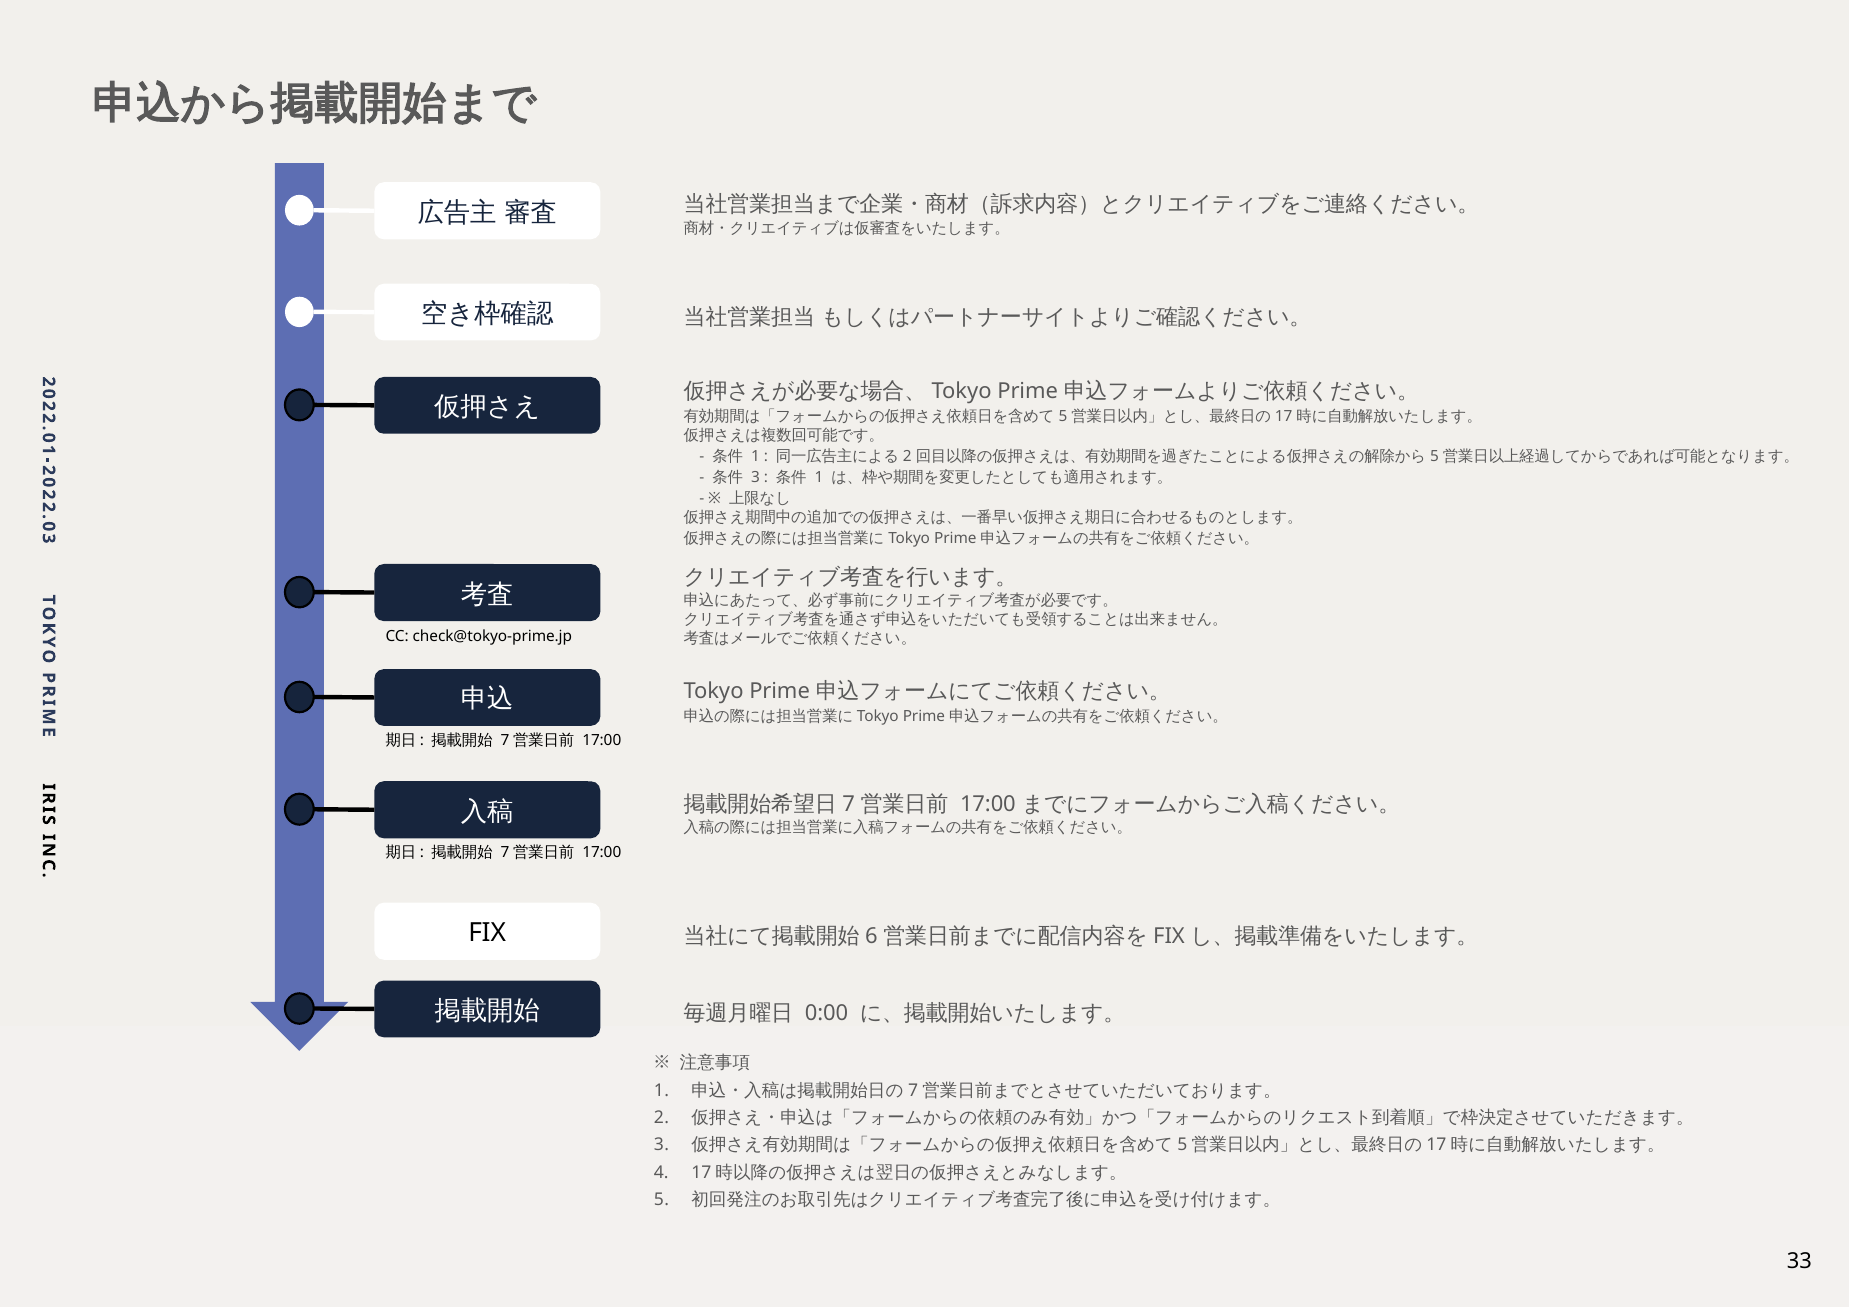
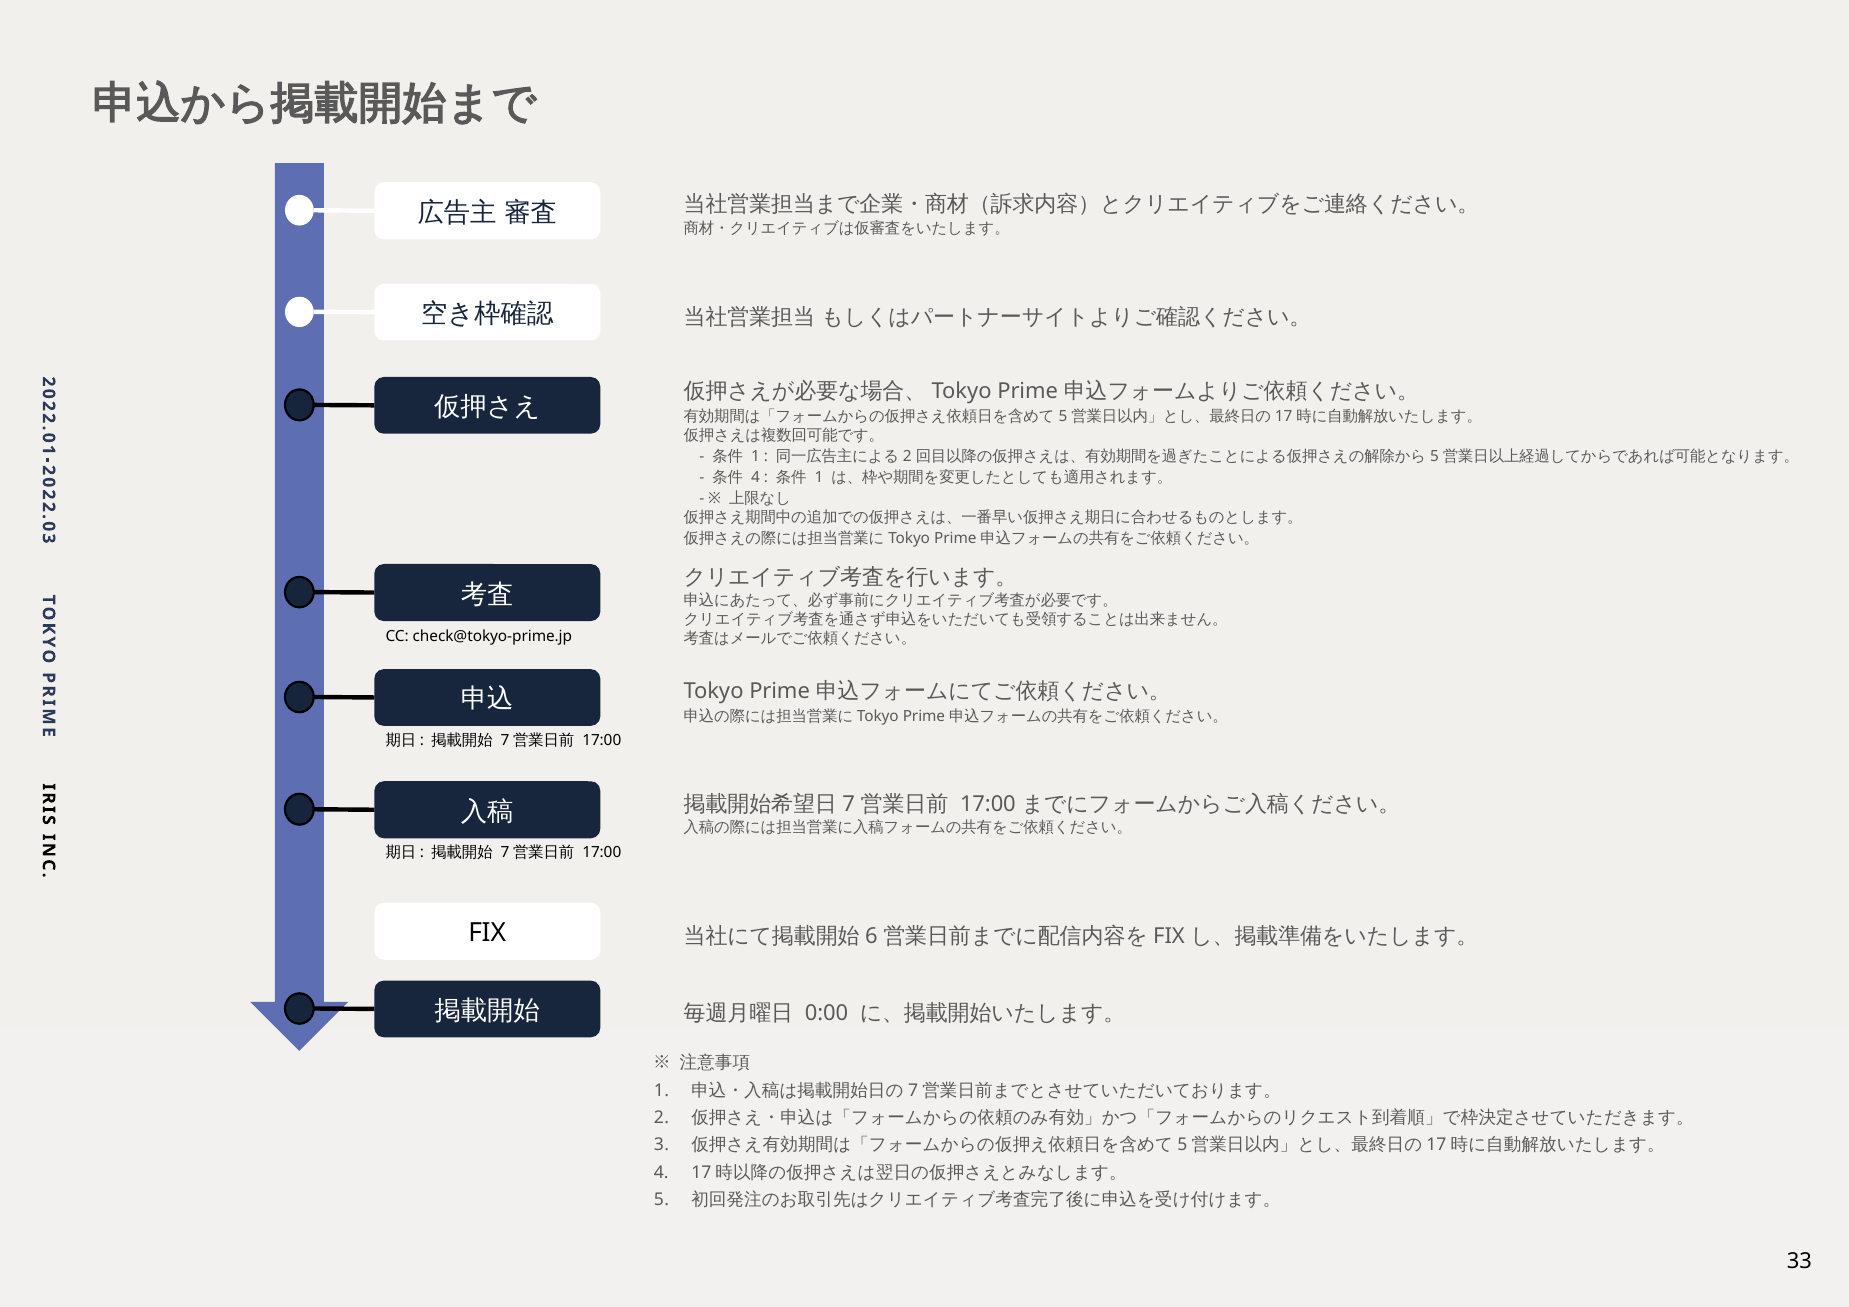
3: 3 -> 4 (756, 477)
